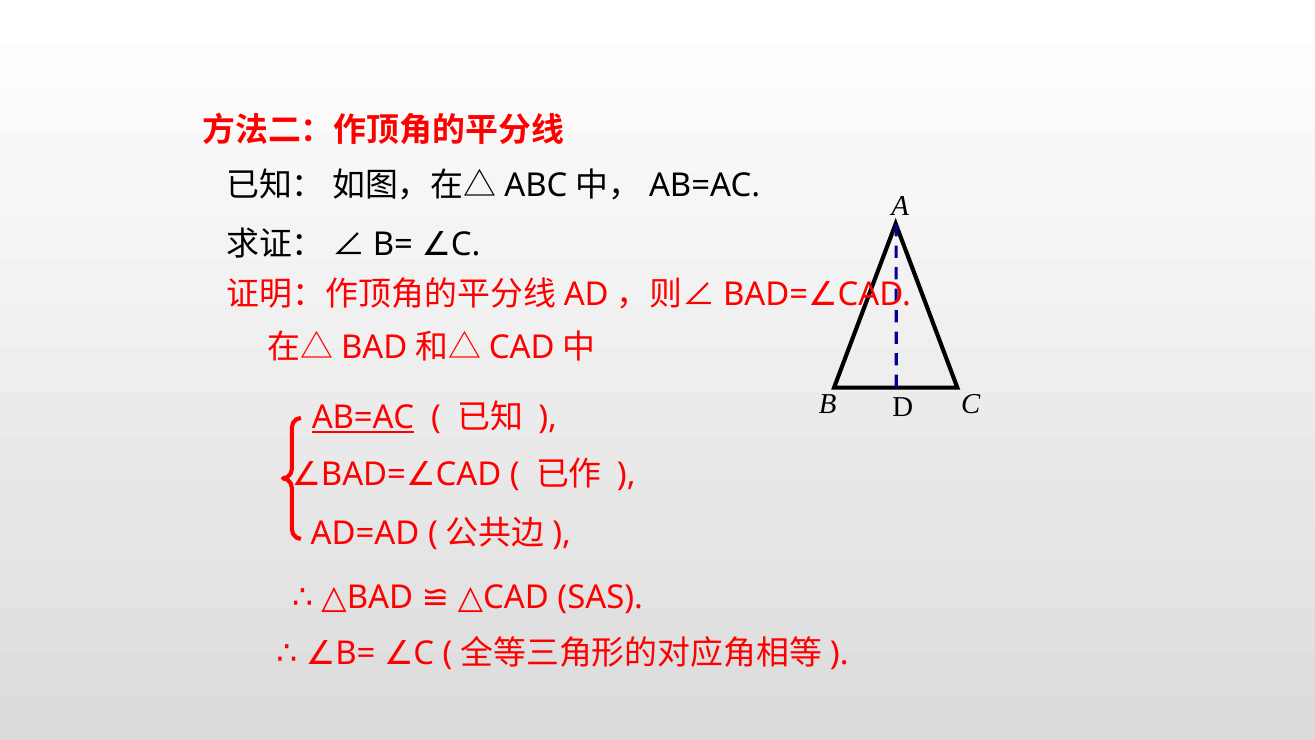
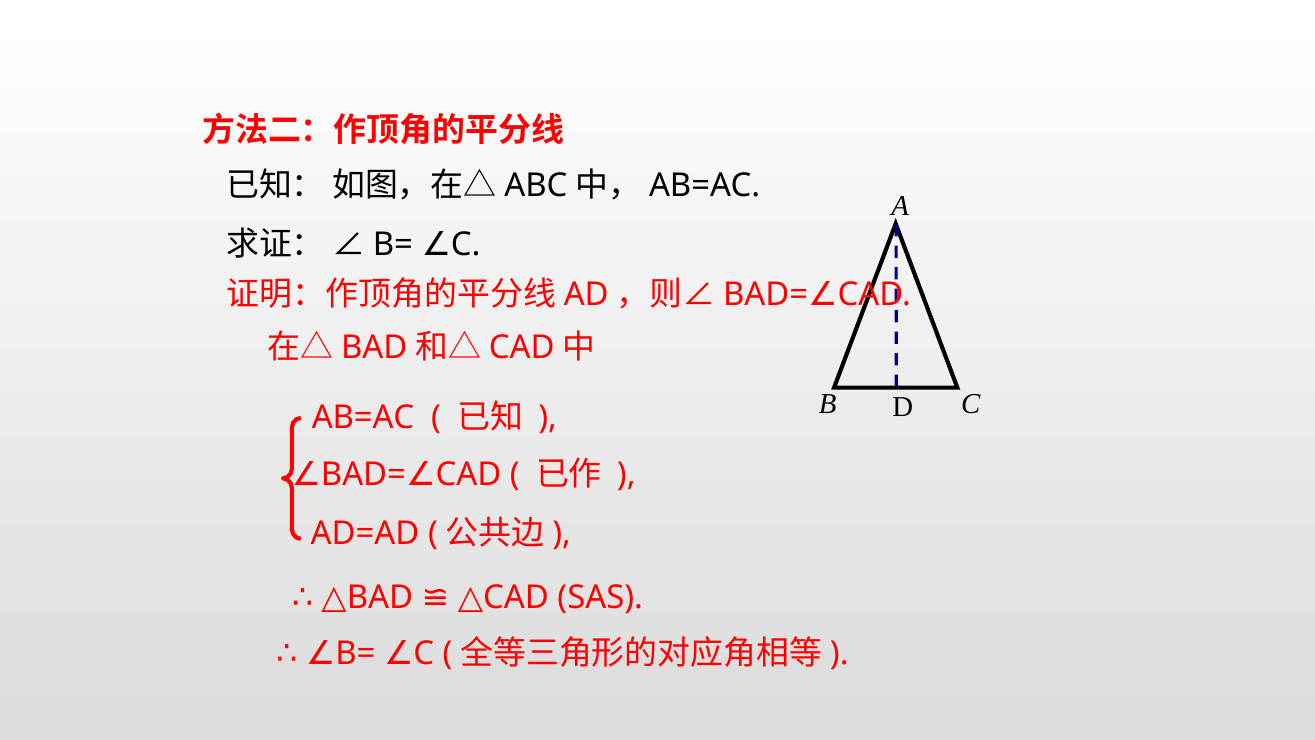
AB=AC underline: present -> none (363, 418)
